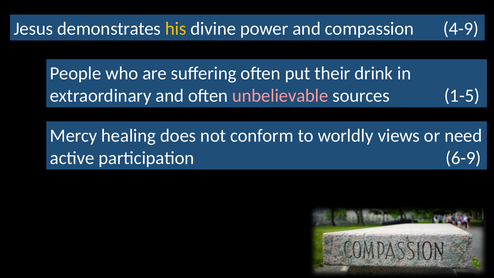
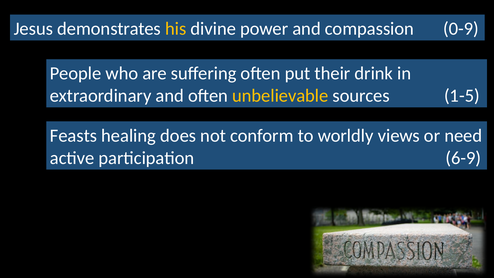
4-9: 4-9 -> 0-9 (461, 29)
unbelievable colour: pink -> yellow (280, 96)
Mercy: Mercy -> Feasts (74, 136)
